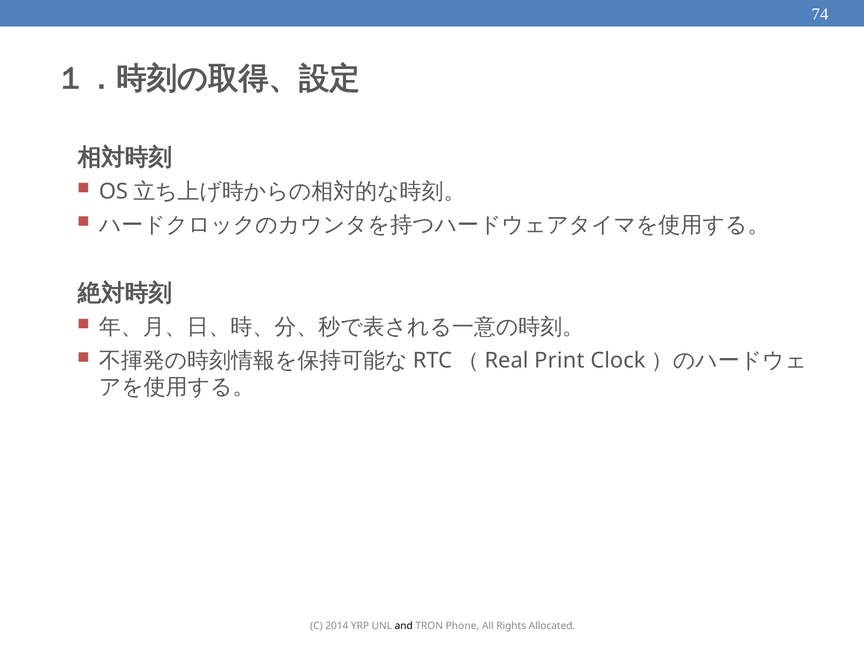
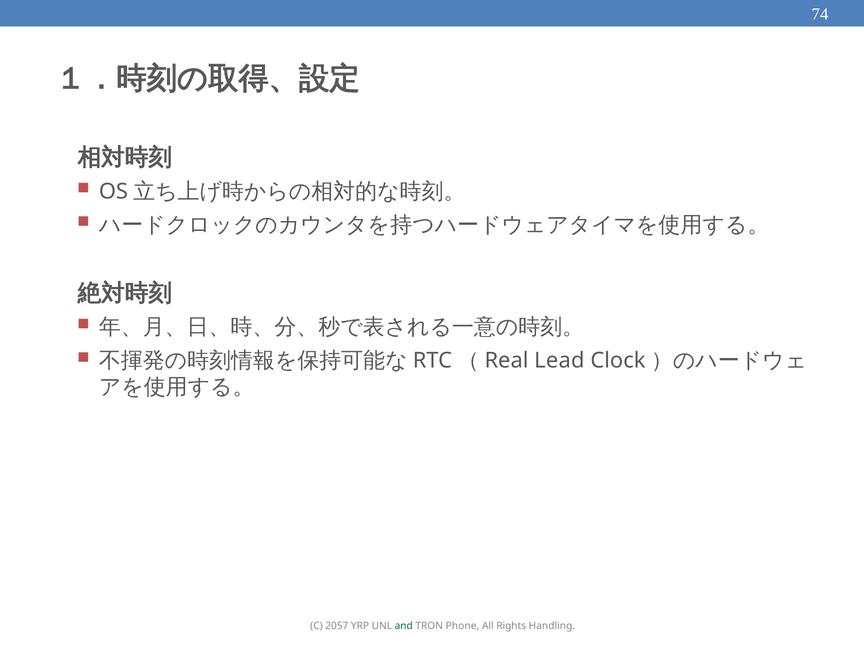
Print: Print -> Lead (559, 361)
2014: 2014 -> 2057 (337, 626)
and colour: black -> green (404, 626)
Allocated: Allocated -> Handling (552, 626)
